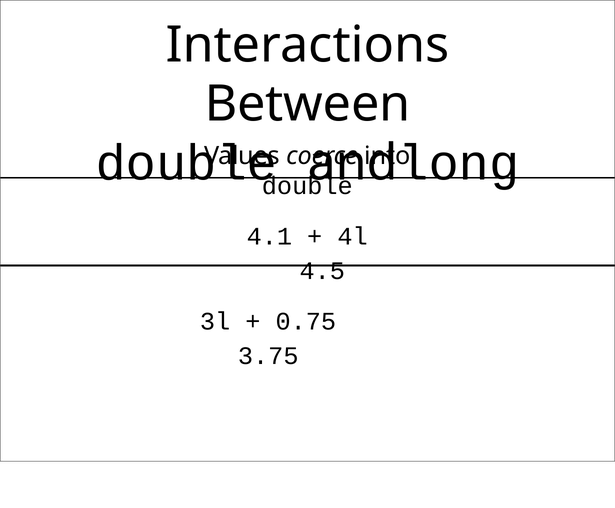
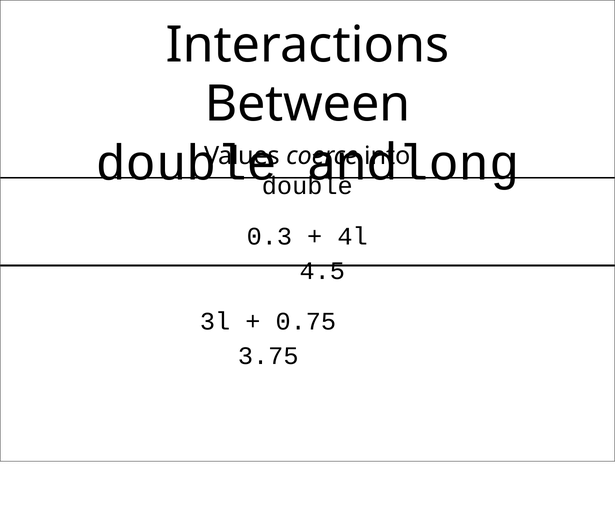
4.1: 4.1 -> 0.3 (269, 237)
